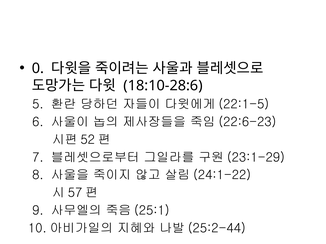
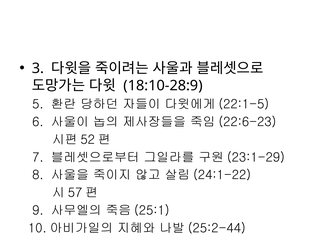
0: 0 -> 3 (38, 68)
18:10-28:6: 18:10-28:6 -> 18:10-28:9 (163, 86)
